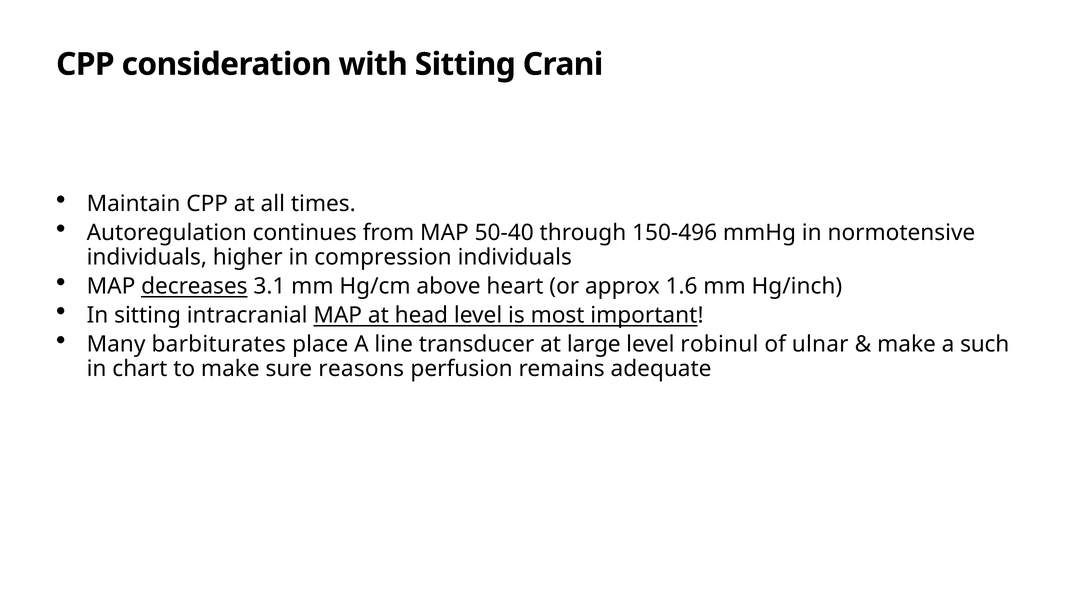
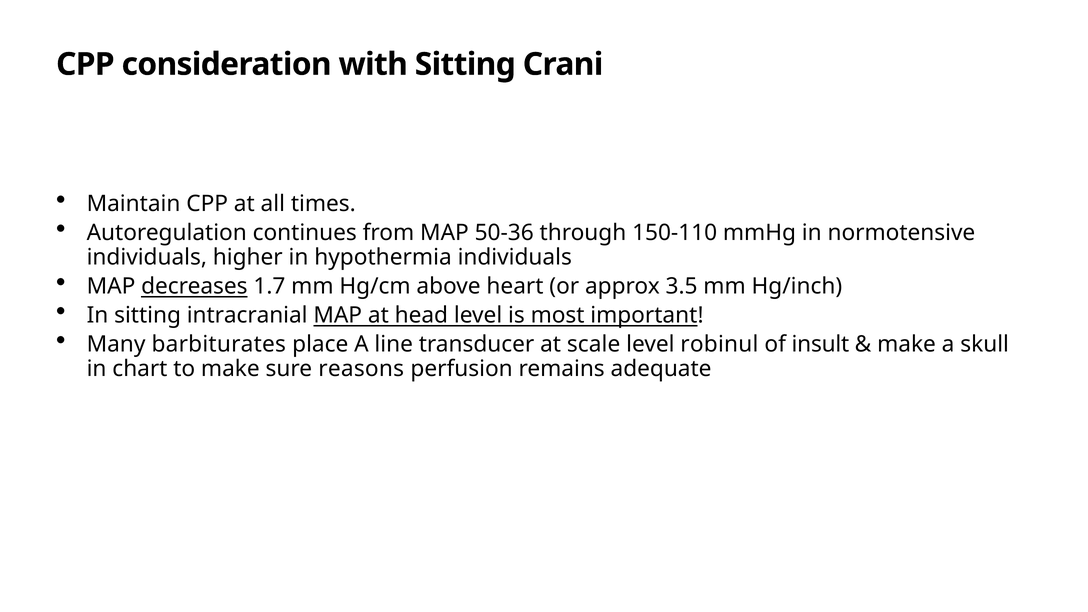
50-40: 50-40 -> 50-36 (504, 233)
150-496: 150-496 -> 150-110 (675, 233)
compression: compression -> hypothermia (383, 257)
3.1: 3.1 -> 1.7 (269, 286)
1.6: 1.6 -> 3.5 (682, 286)
large: large -> scale (594, 344)
ulnar: ulnar -> insult (820, 344)
such: such -> skull (985, 344)
